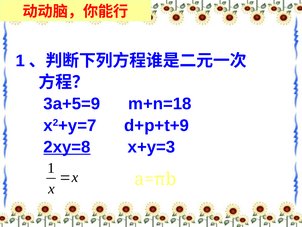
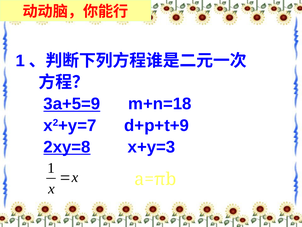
3a+5=9 underline: none -> present (72, 104)
